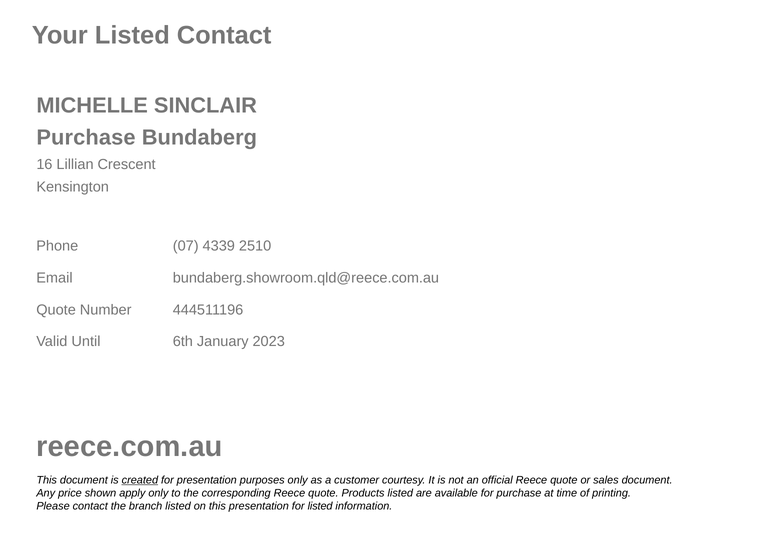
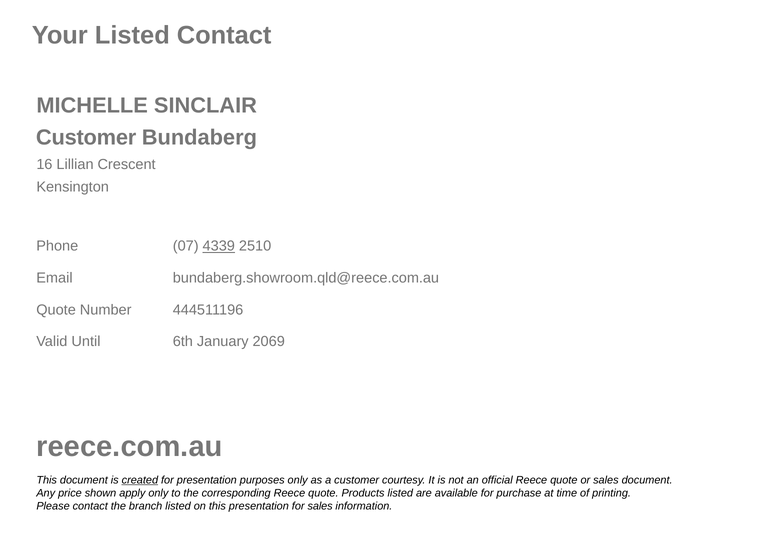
Purchase: Purchase -> Customer (86, 137)
4339 underline: none -> present (219, 246)
2023: 2023 -> 2069 (269, 342)
for listed: listed -> sales (320, 507)
